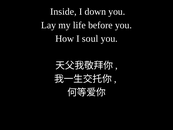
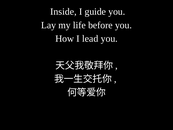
down: down -> guide (95, 12)
soul: soul -> lead (90, 39)
